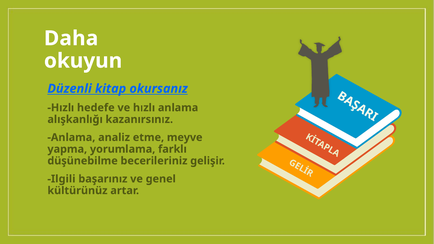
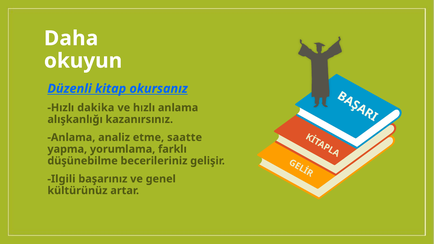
hedefe: hedefe -> dakika (96, 108)
meyve: meyve -> saatte (185, 137)
